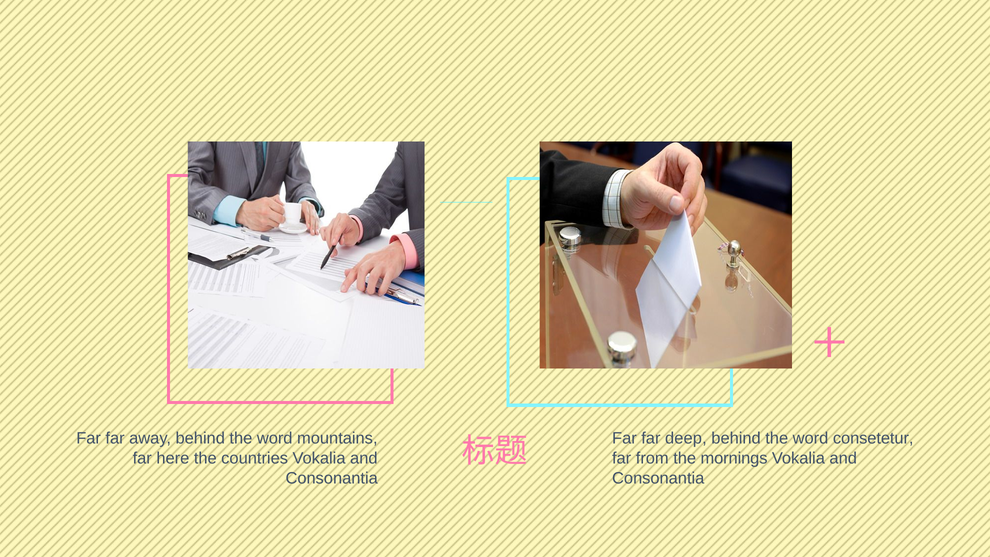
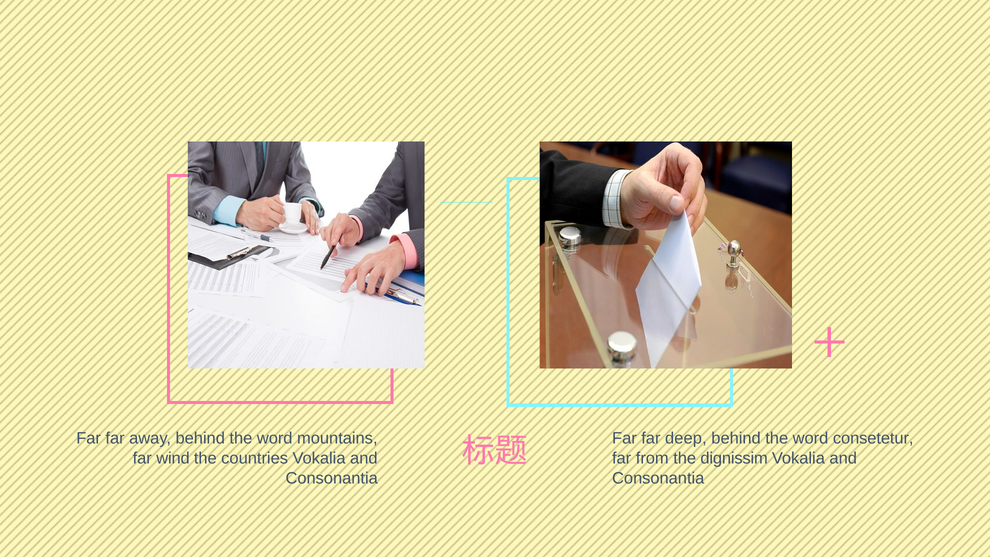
here: here -> wind (173, 458)
mornings: mornings -> dignissim (734, 458)
